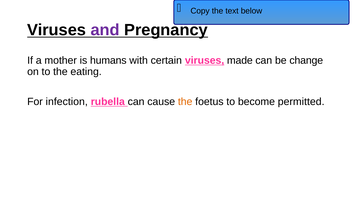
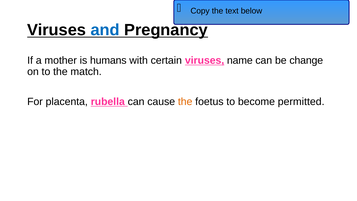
and colour: purple -> blue (105, 30)
made: made -> name (240, 60)
eating: eating -> match (86, 72)
infection: infection -> placenta (67, 102)
